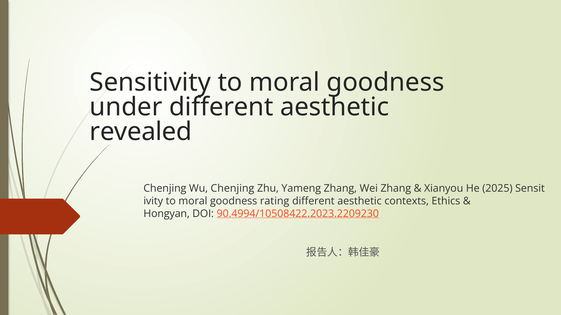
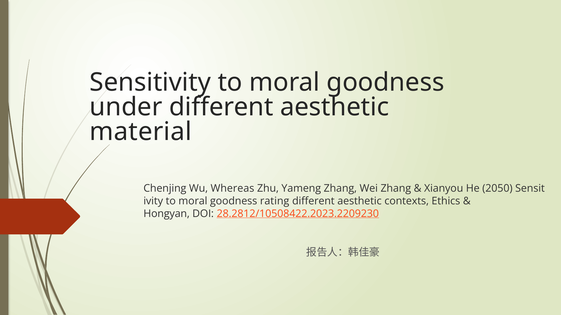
revealed: revealed -> material (141, 132)
Wu Chenjing: Chenjing -> Whereas (232, 189)
2025: 2025 -> 2050 (497, 189)
90.4994/10508422.2023.2209230: 90.4994/10508422.2023.2209230 -> 28.2812/10508422.2023.2209230 (298, 214)
